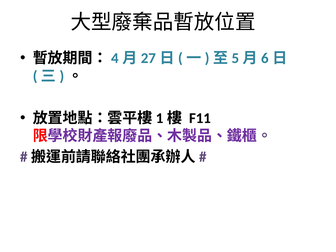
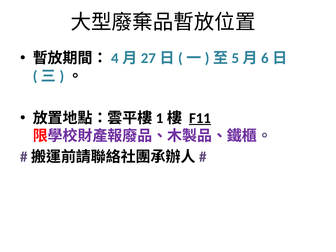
F11 underline: none -> present (200, 118)
